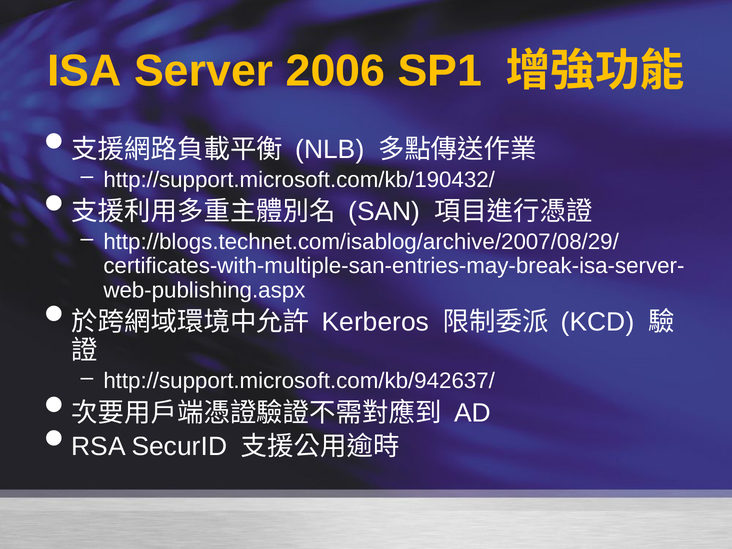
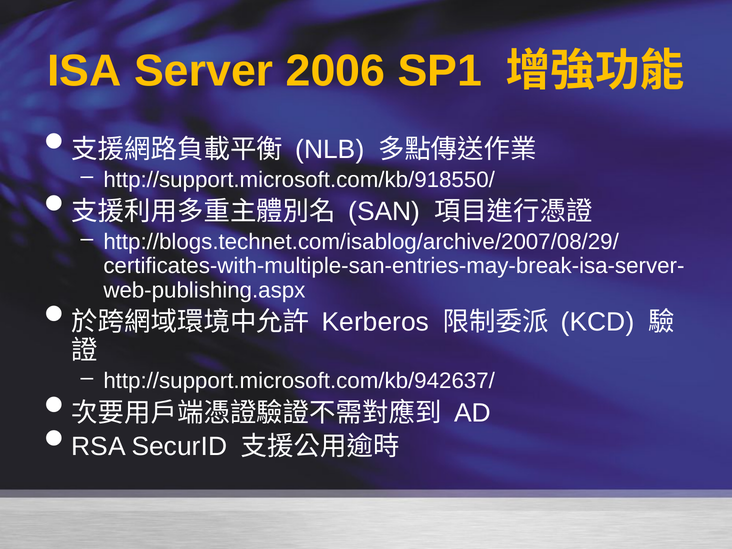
http://support.microsoft.com/kb/190432/: http://support.microsoft.com/kb/190432/ -> http://support.microsoft.com/kb/918550/ (299, 180)
